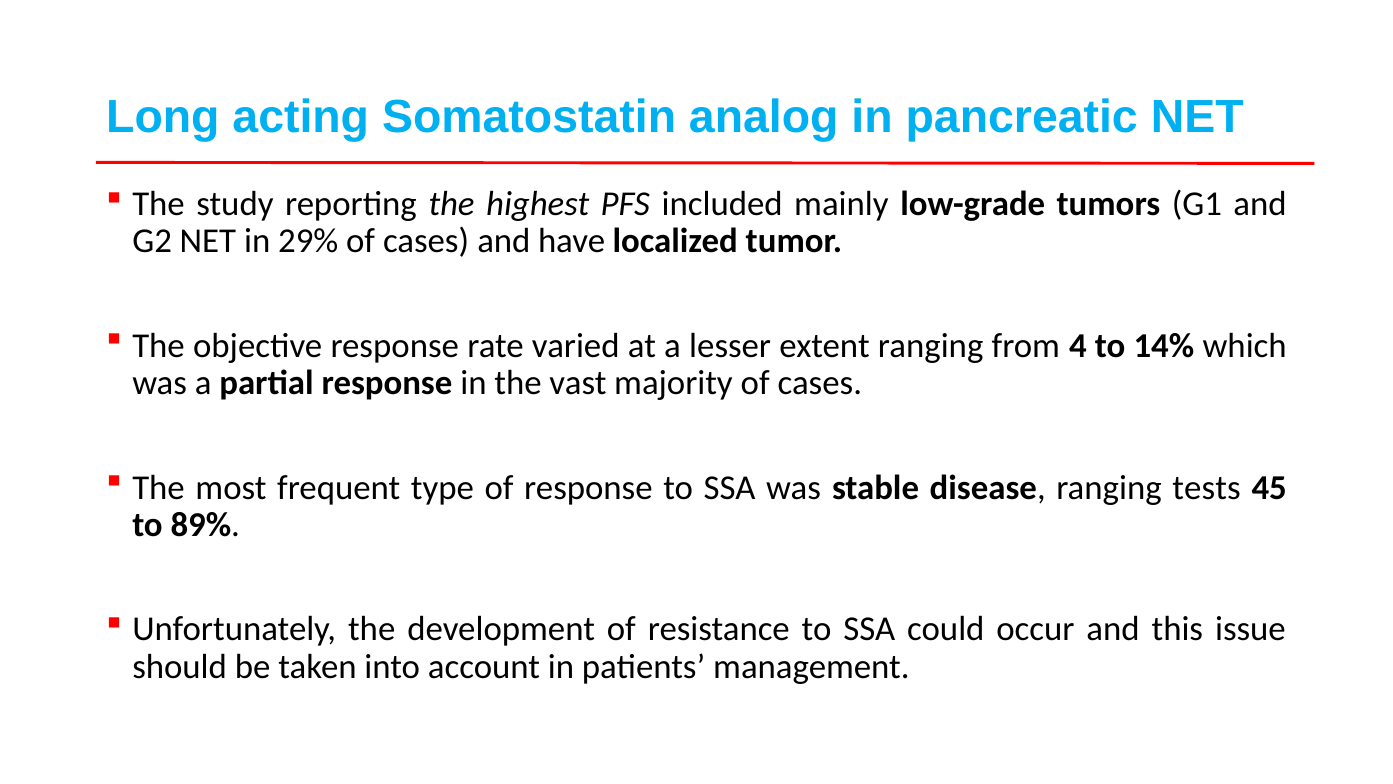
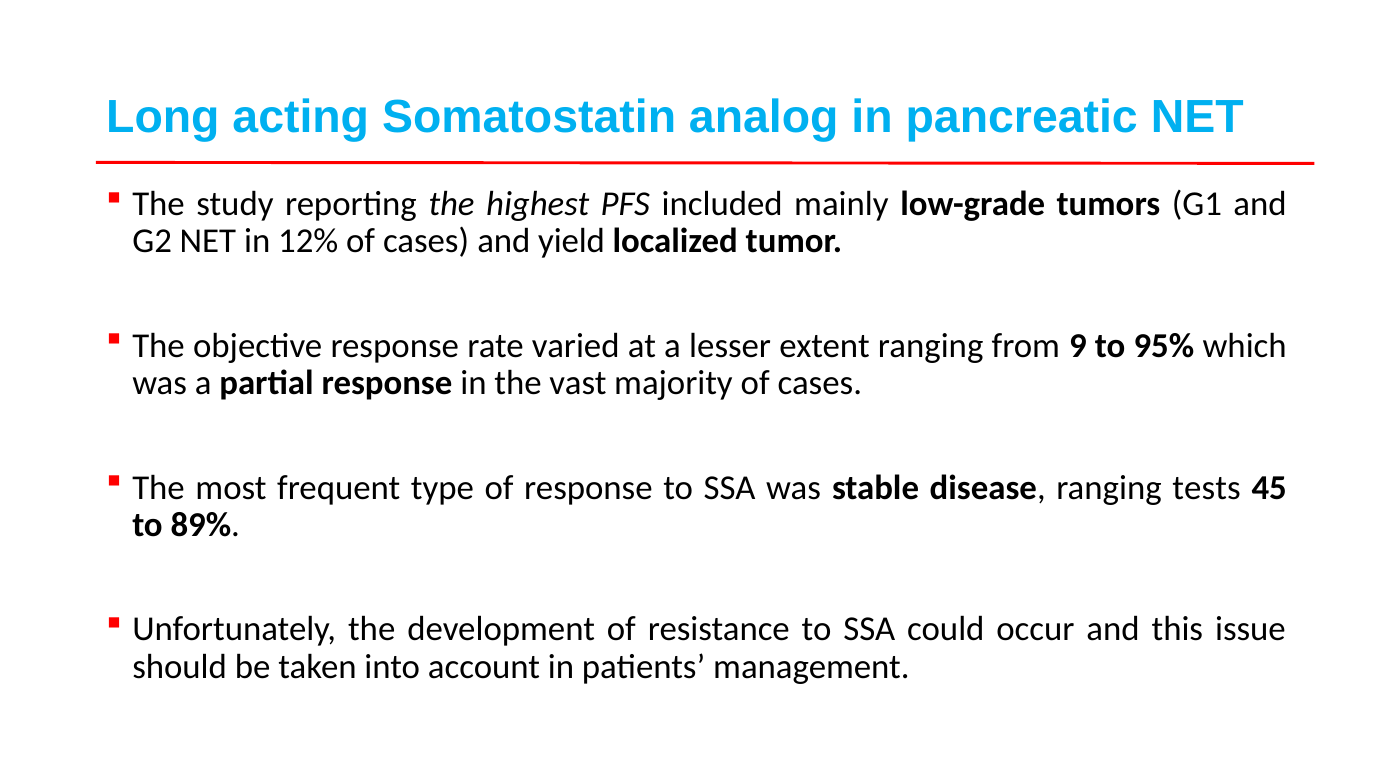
29%: 29% -> 12% (308, 241)
have: have -> yield (572, 241)
4: 4 -> 9 (1078, 345)
14%: 14% -> 95% (1164, 345)
